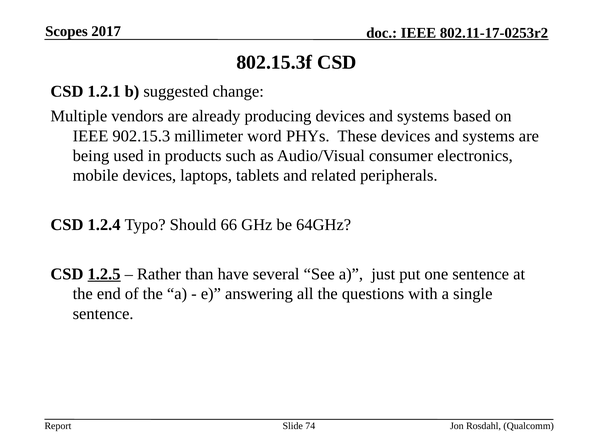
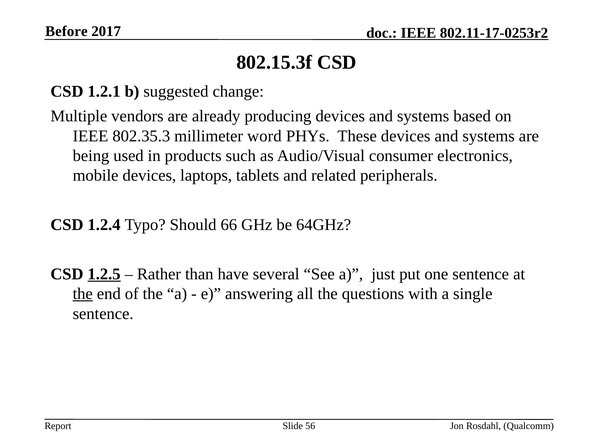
Scopes: Scopes -> Before (66, 31)
902.15.3: 902.15.3 -> 802.35.3 (141, 136)
the underline: none -> present (83, 294)
74: 74 -> 56 (310, 427)
